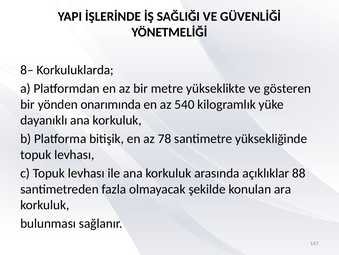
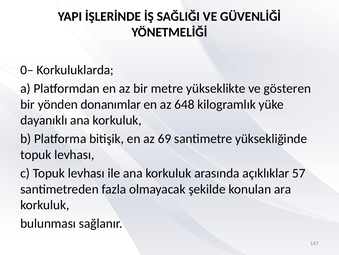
8–: 8– -> 0– (27, 70)
onarımında: onarımında -> donanımlar (111, 104)
540: 540 -> 648 (184, 104)
78: 78 -> 69 (165, 138)
88: 88 -> 57 (299, 173)
